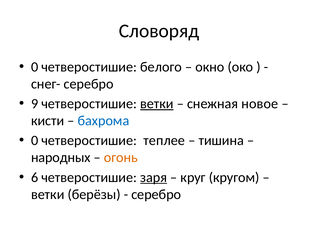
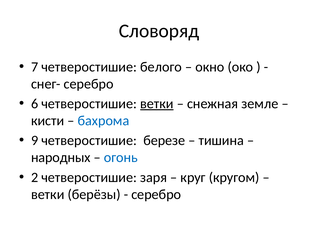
0: 0 -> 7 (35, 67)
9: 9 -> 6 (35, 103)
новое: новое -> земле (260, 103)
0: 0 -> 9 (35, 140)
теплее: теплее -> березе (164, 140)
огонь colour: orange -> blue (121, 157)
6: 6 -> 2 (35, 177)
заря underline: present -> none (154, 177)
